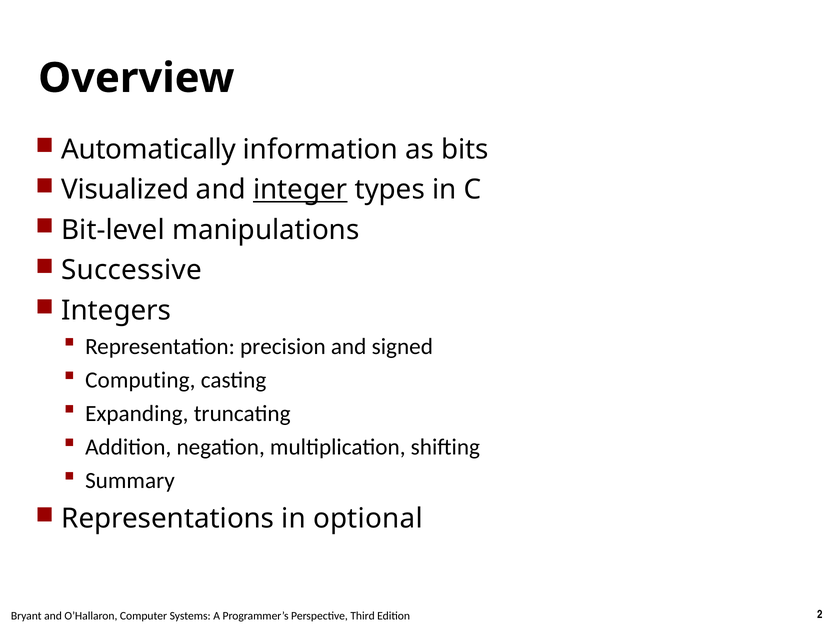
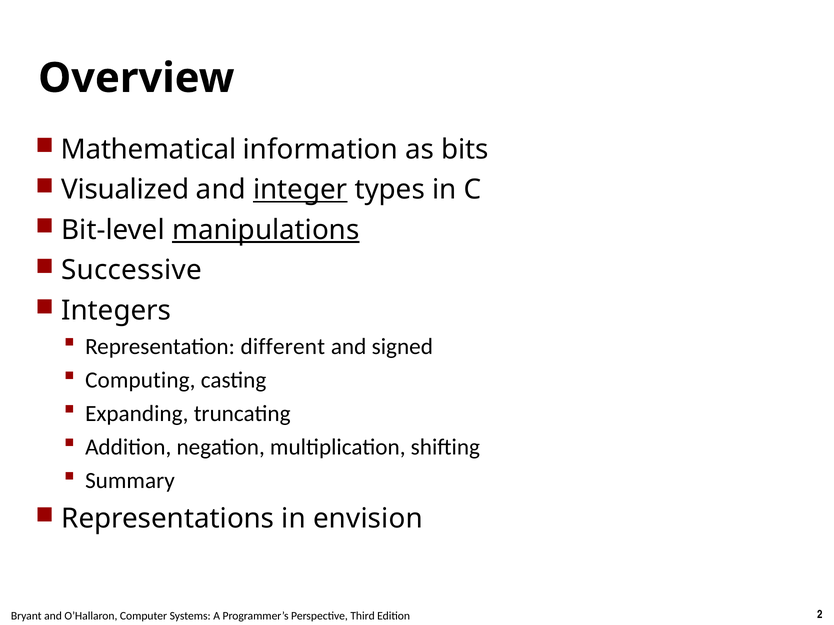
Automatically: Automatically -> Mathematical (149, 150)
manipulations underline: none -> present (266, 230)
precision: precision -> different (283, 347)
optional: optional -> envision (368, 519)
